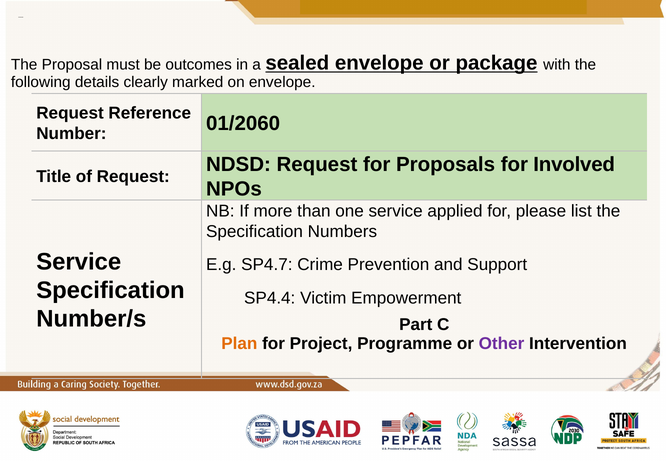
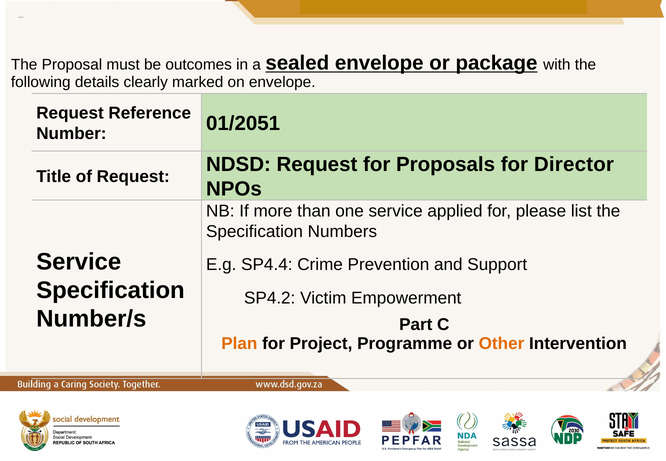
01/2060: 01/2060 -> 01/2051 (243, 123)
Involved: Involved -> Director (574, 164)
SP4.7: SP4.7 -> SP4.4 (267, 265)
SP4.4: SP4.4 -> SP4.2 (270, 298)
Other colour: purple -> orange (501, 344)
